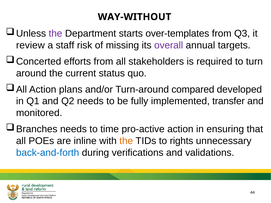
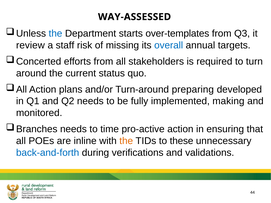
WAY-WITHOUT: WAY-WITHOUT -> WAY-ASSESSED (135, 17)
the colour: purple -> blue (55, 34)
overall colour: purple -> blue (169, 45)
compared: compared -> preparing (193, 90)
transfer: transfer -> making (228, 101)
rights: rights -> these (182, 141)
